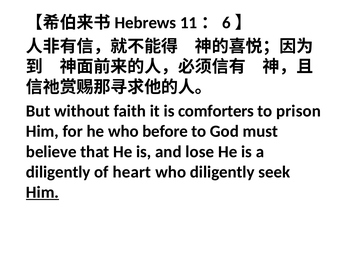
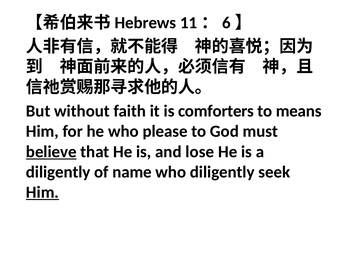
prison: prison -> means (299, 111)
before: before -> please (165, 131)
believe underline: none -> present (51, 151)
heart: heart -> name (132, 172)
